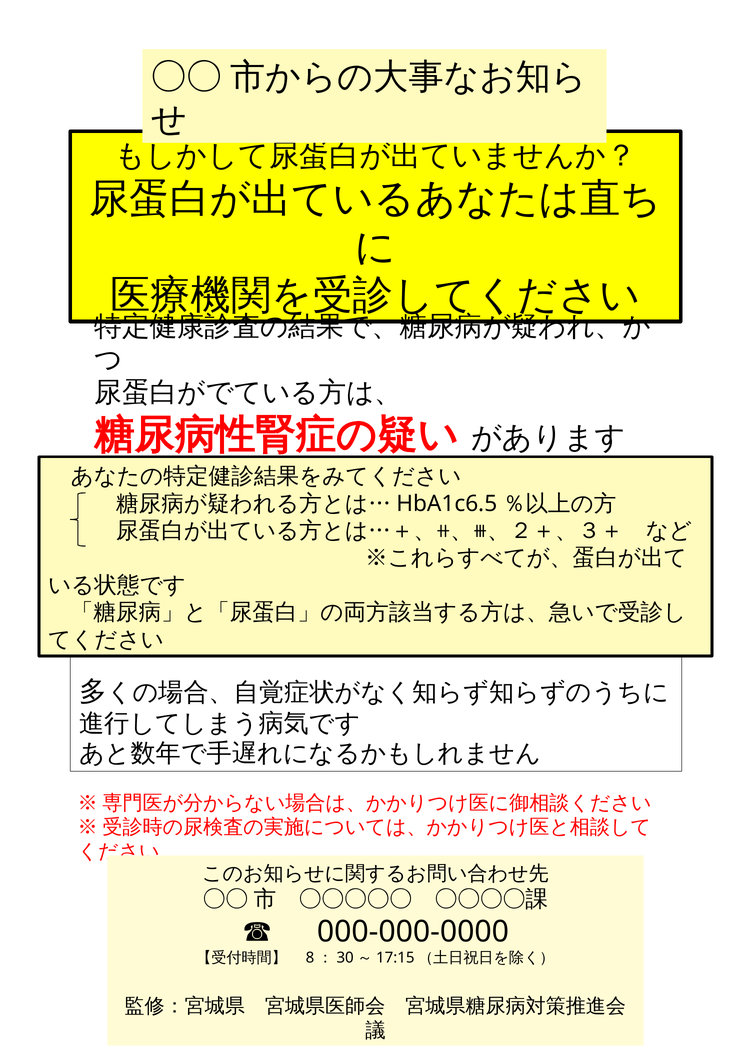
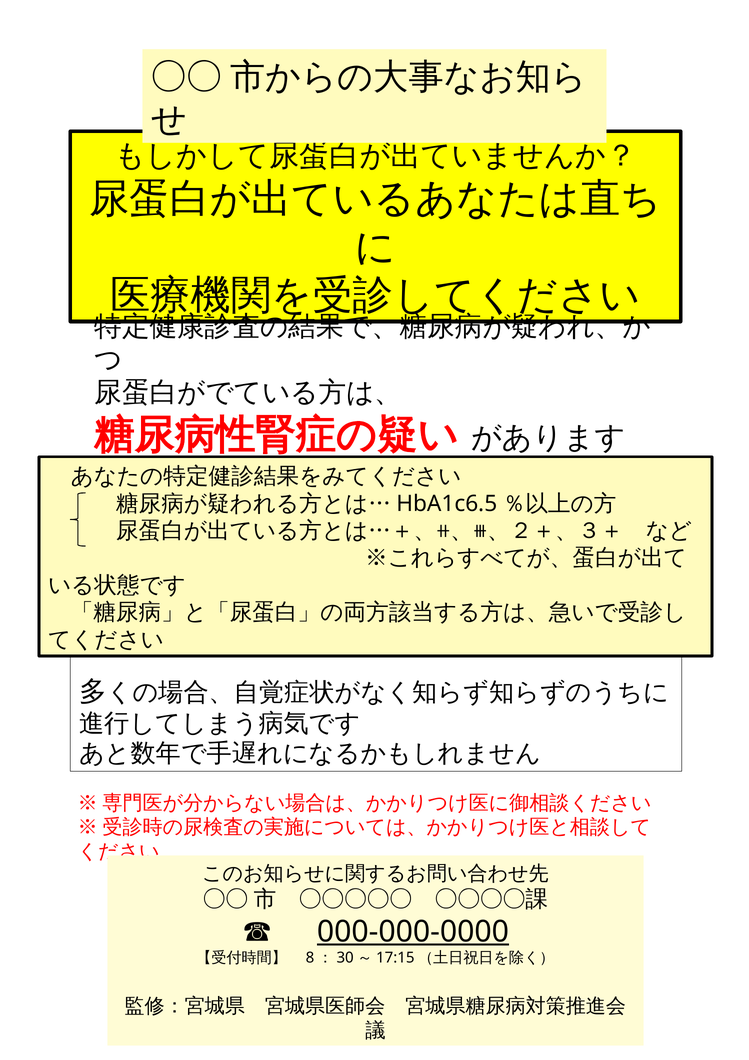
000-000-0000 underline: none -> present (413, 931)
